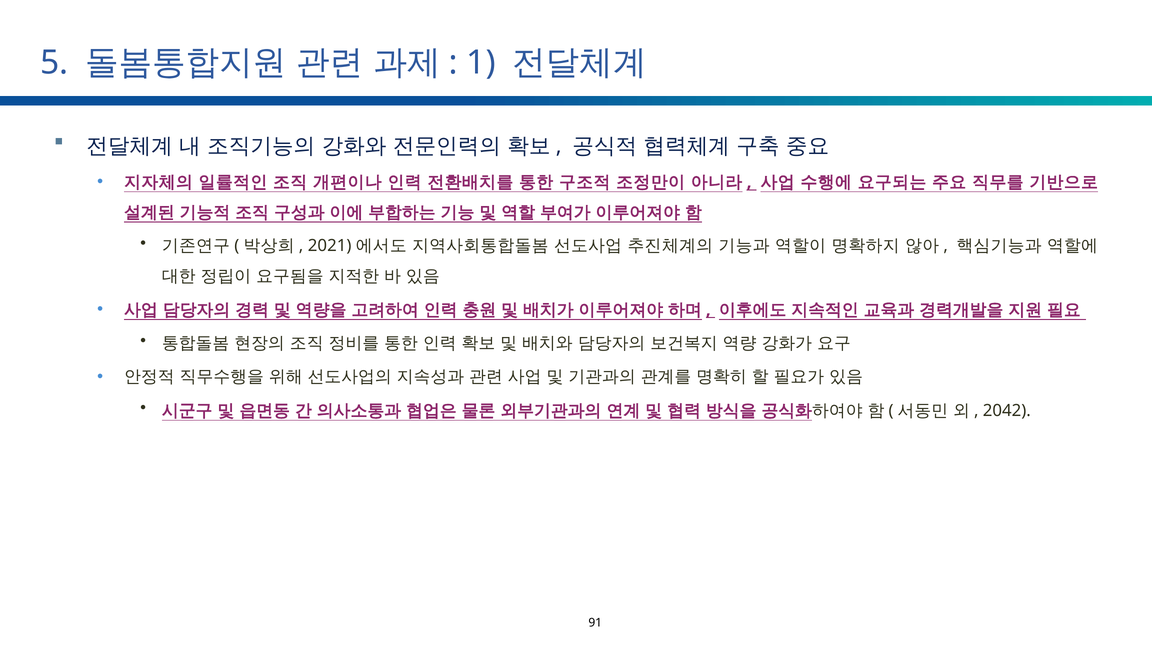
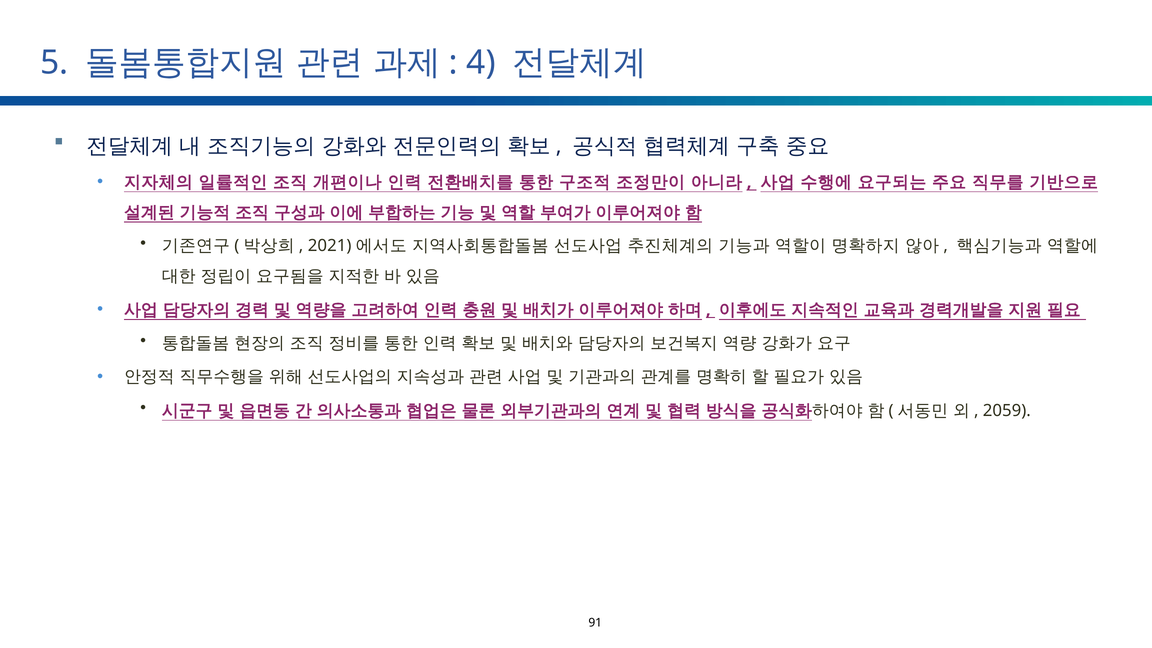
1: 1 -> 4 (481, 63)
2042: 2042 -> 2059 (1007, 411)
